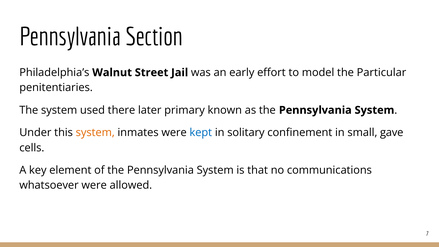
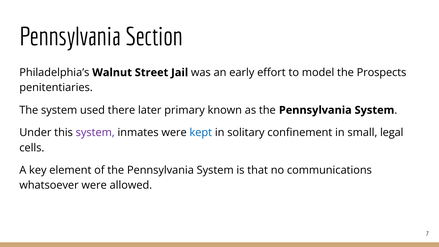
Particular: Particular -> Prospects (382, 73)
system colour: orange -> purple (95, 133)
gave: gave -> legal (392, 133)
